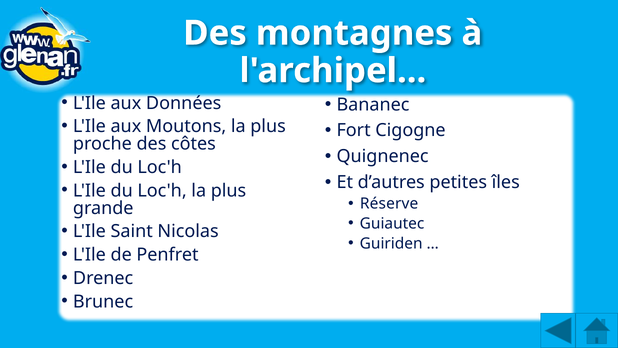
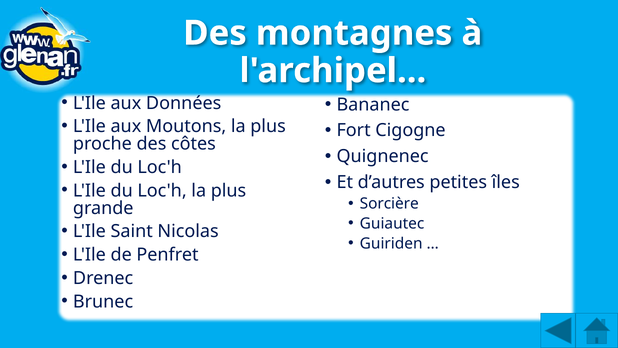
Réserve: Réserve -> Sorcière (389, 203)
